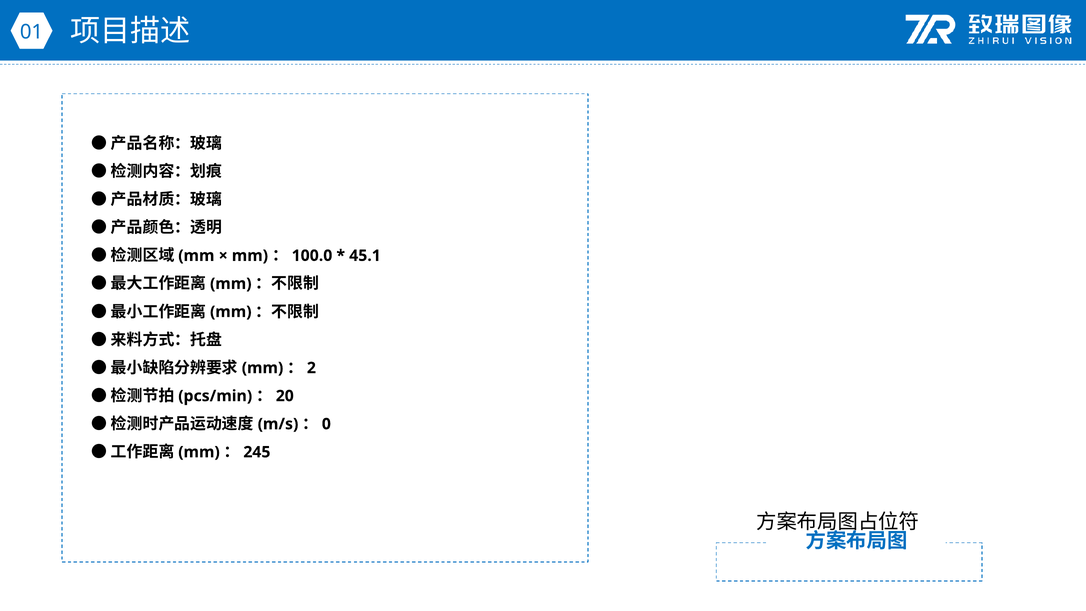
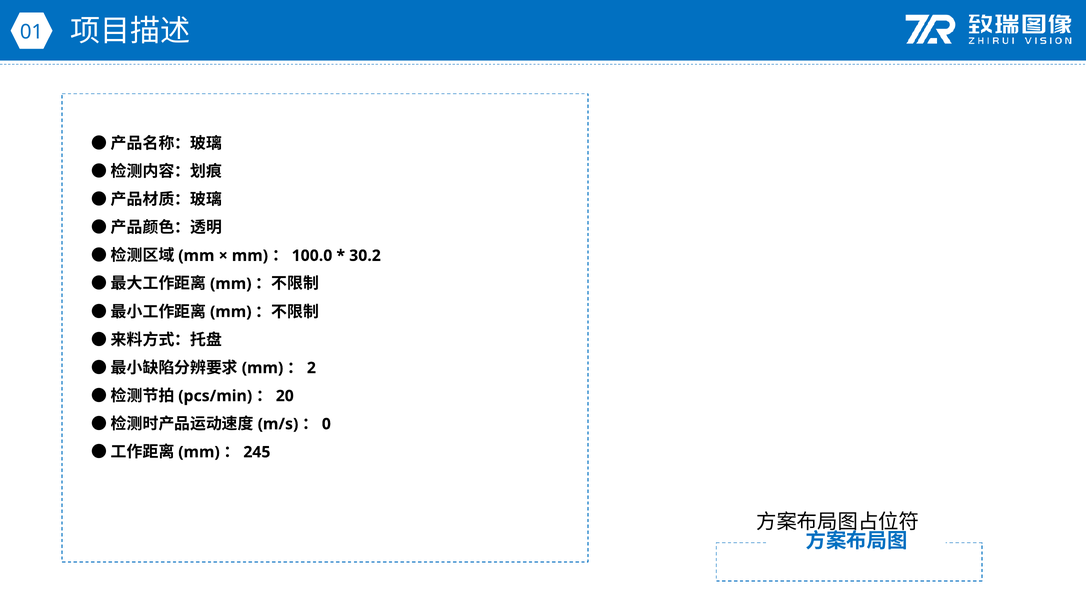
45.1: 45.1 -> 30.2 (365, 256)
